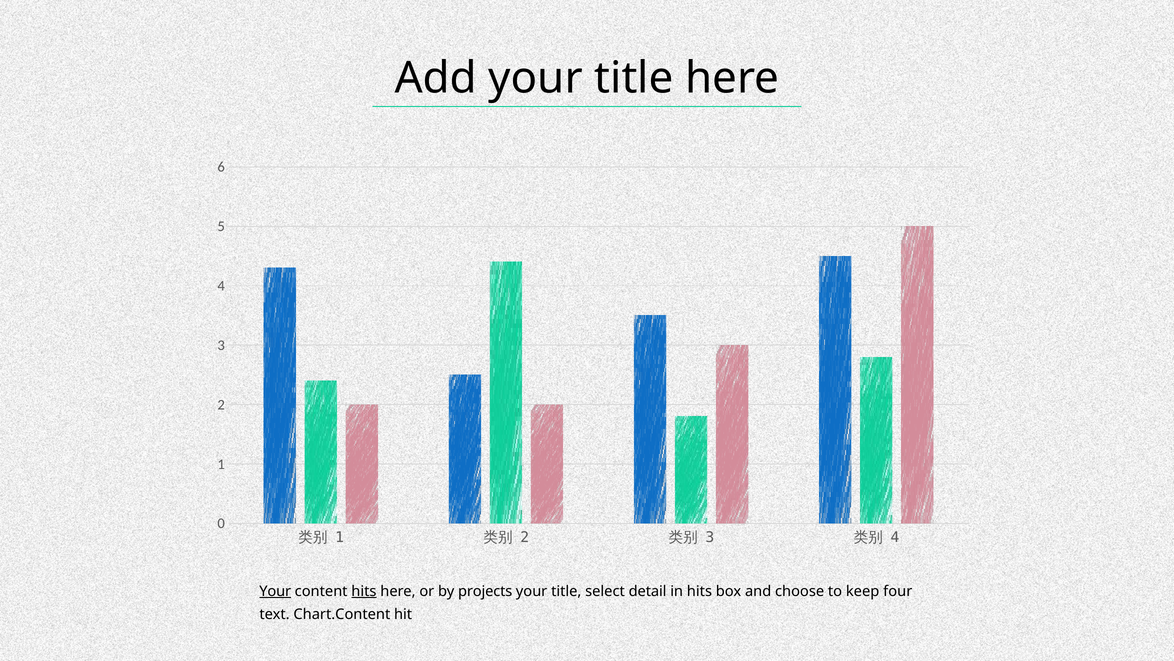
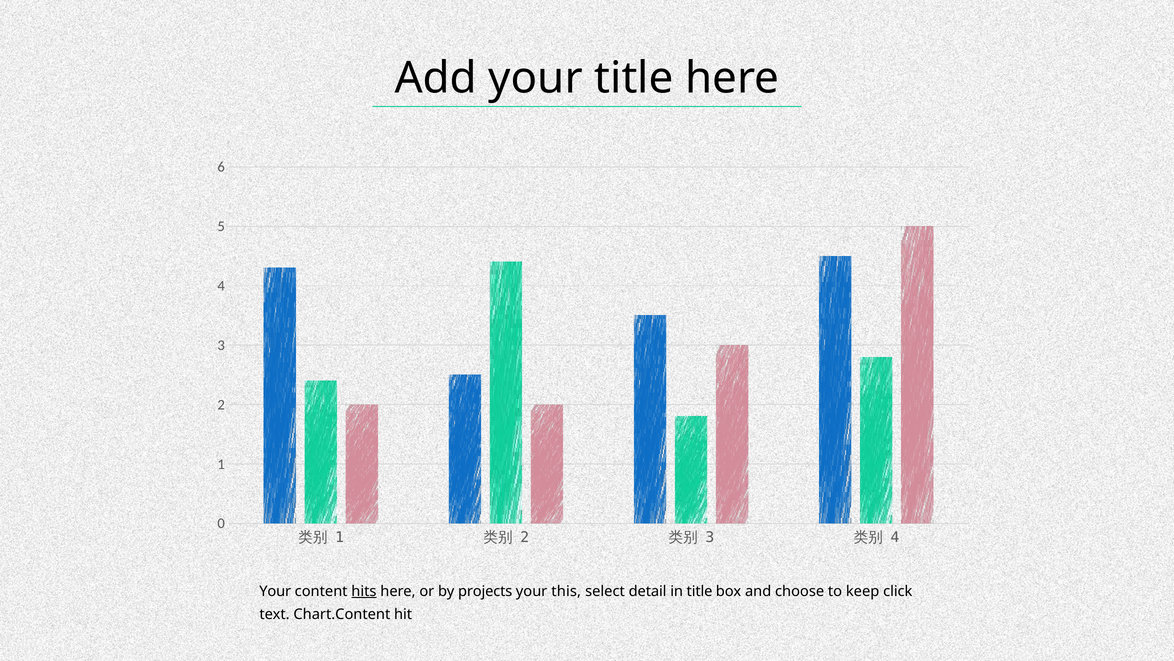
Your underline: present -> none (275, 591)
title: title -> this (566, 591)
in hits: hits -> title (700, 591)
four: four -> click (898, 591)
